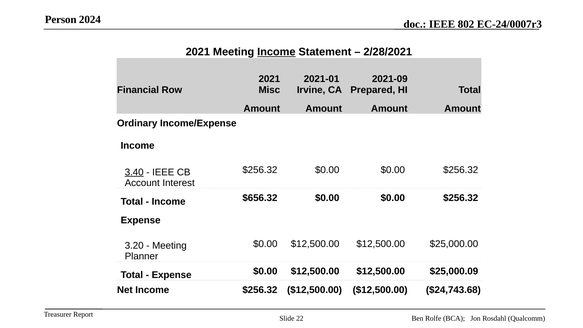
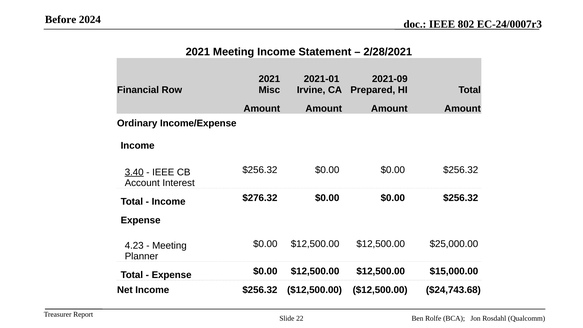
Person: Person -> Before (61, 20)
Income underline: present -> none (276, 52)
$656.32: $656.32 -> $276.32 (260, 198)
3.20: 3.20 -> 4.23 (134, 245)
$25,000.09: $25,000.09 -> $15,000.00 (454, 271)
